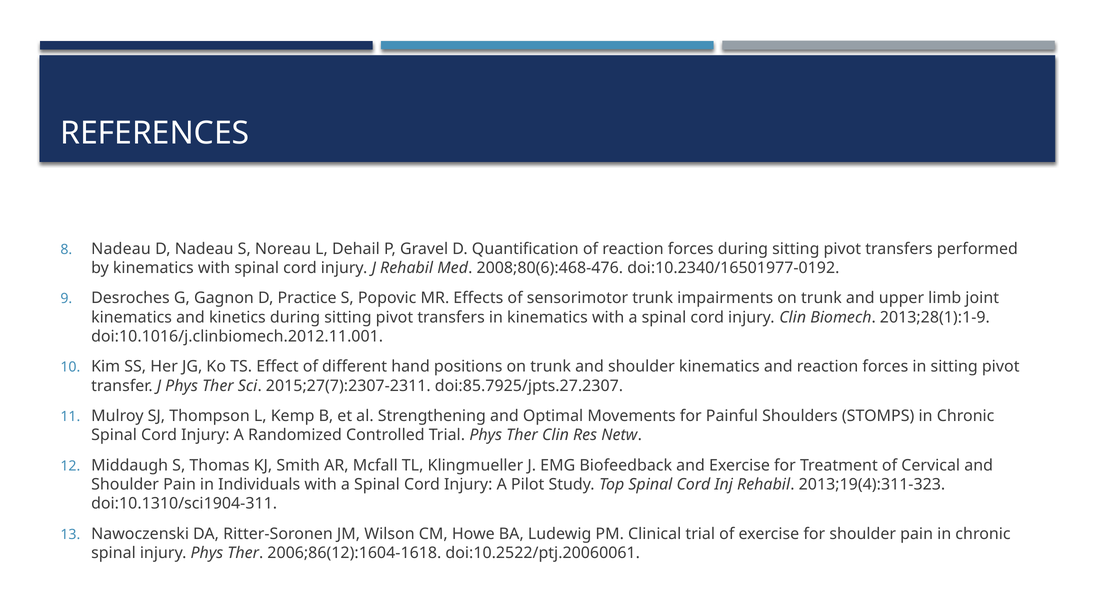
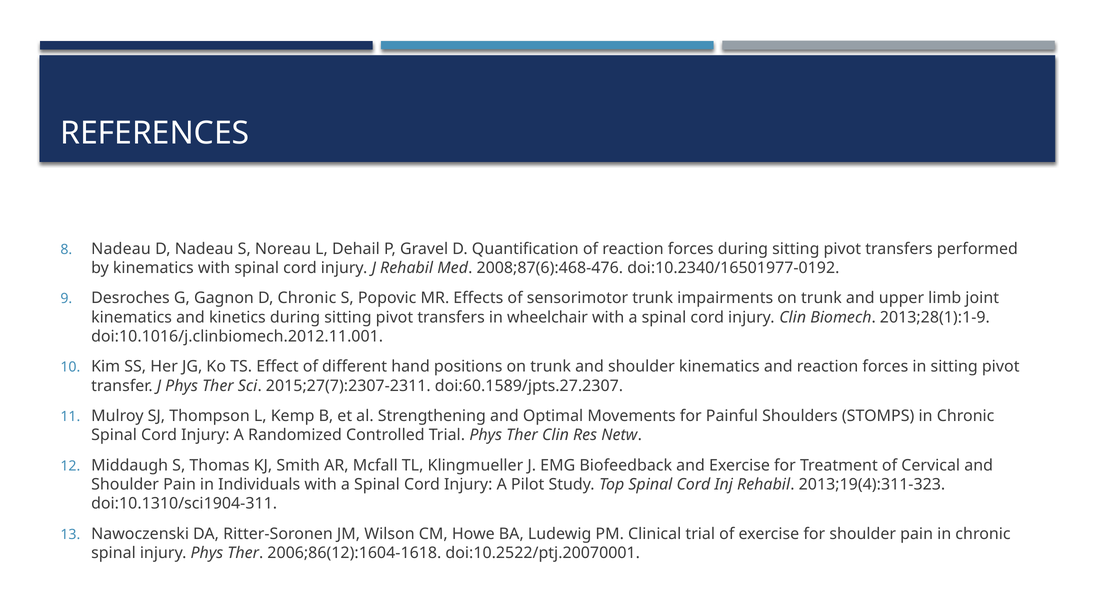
2008;80(6):468-476: 2008;80(6):468-476 -> 2008;87(6):468-476 (550, 268)
D Practice: Practice -> Chronic (307, 298)
in kinematics: kinematics -> wheelchair (548, 317)
doi:85.7925/jpts.27.2307: doi:85.7925/jpts.27.2307 -> doi:60.1589/jpts.27.2307 (529, 386)
doi:10.2522/ptj.20060061: doi:10.2522/ptj.20060061 -> doi:10.2522/ptj.20070001 (543, 553)
